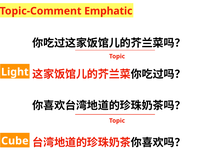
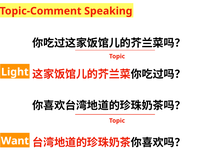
Emphatic: Emphatic -> Speaking (108, 11)
Cube: Cube -> Want (15, 141)
